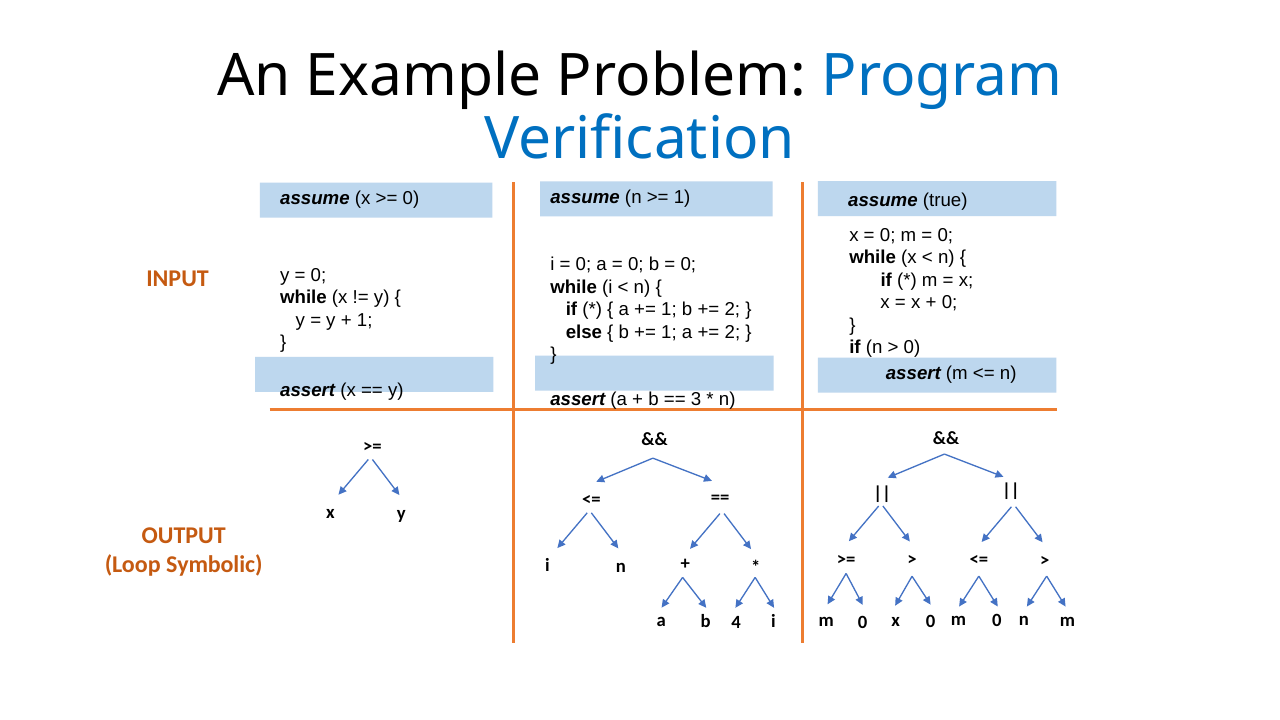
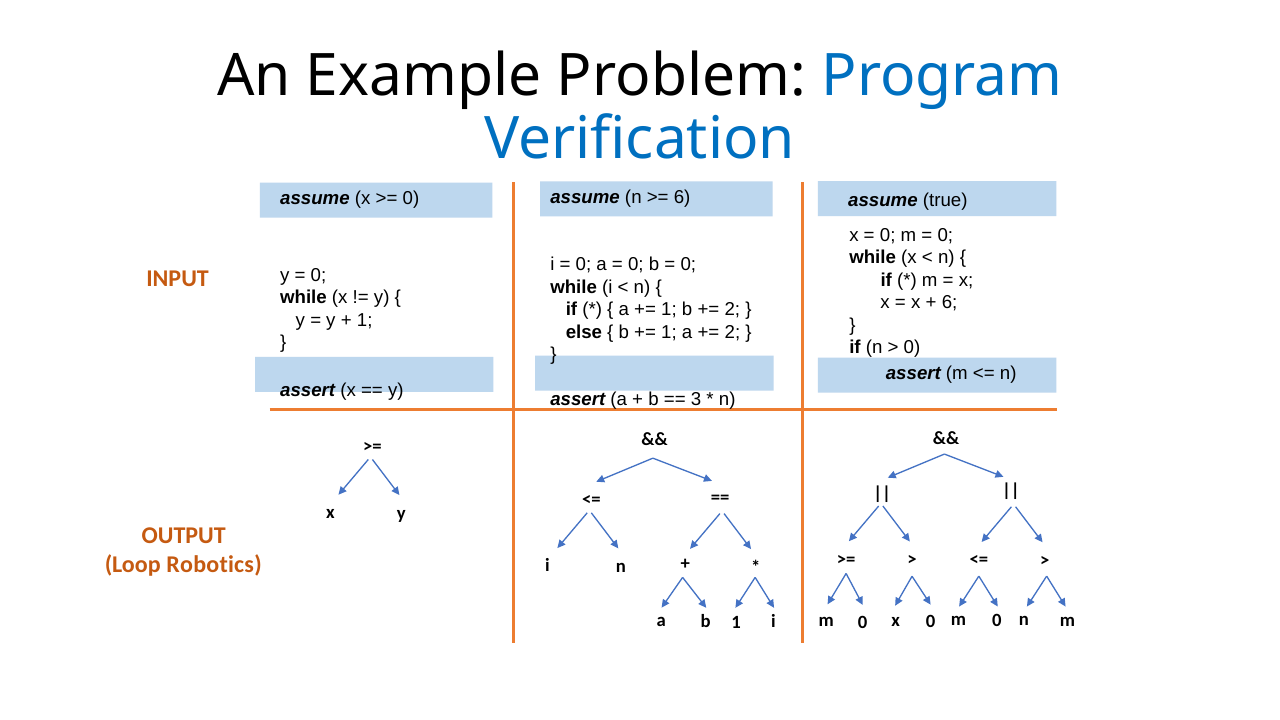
1: 1 -> 6 (682, 198)
0: 0 -> 6 (950, 302)
Symbolic: Symbolic -> Robotics (214, 564)
b 4: 4 -> 1 (736, 622)
